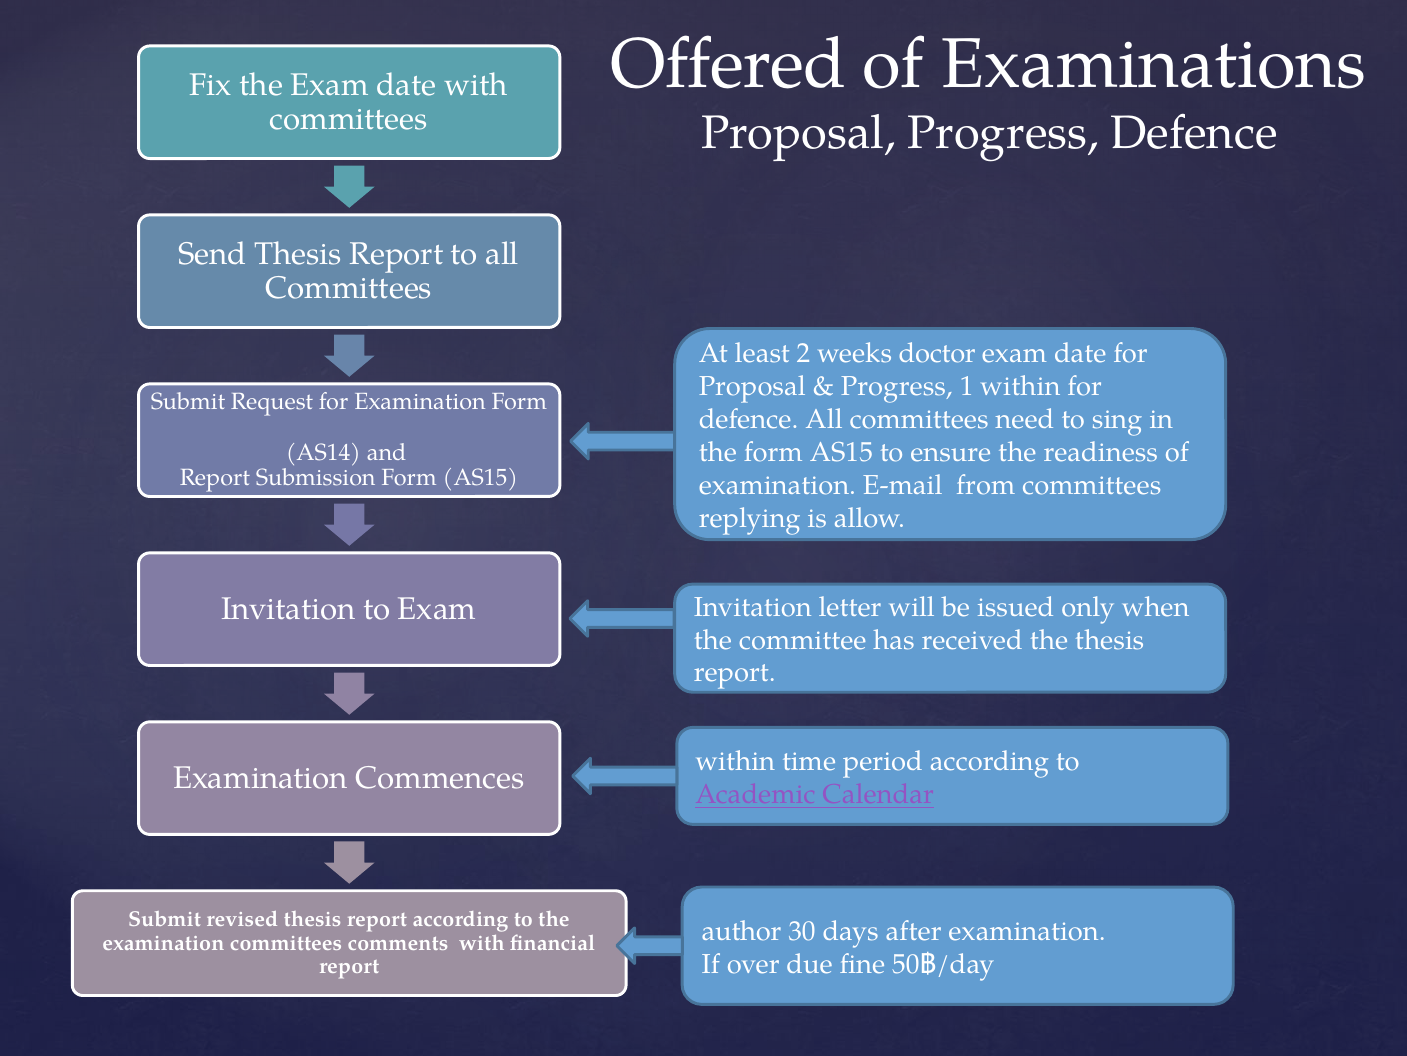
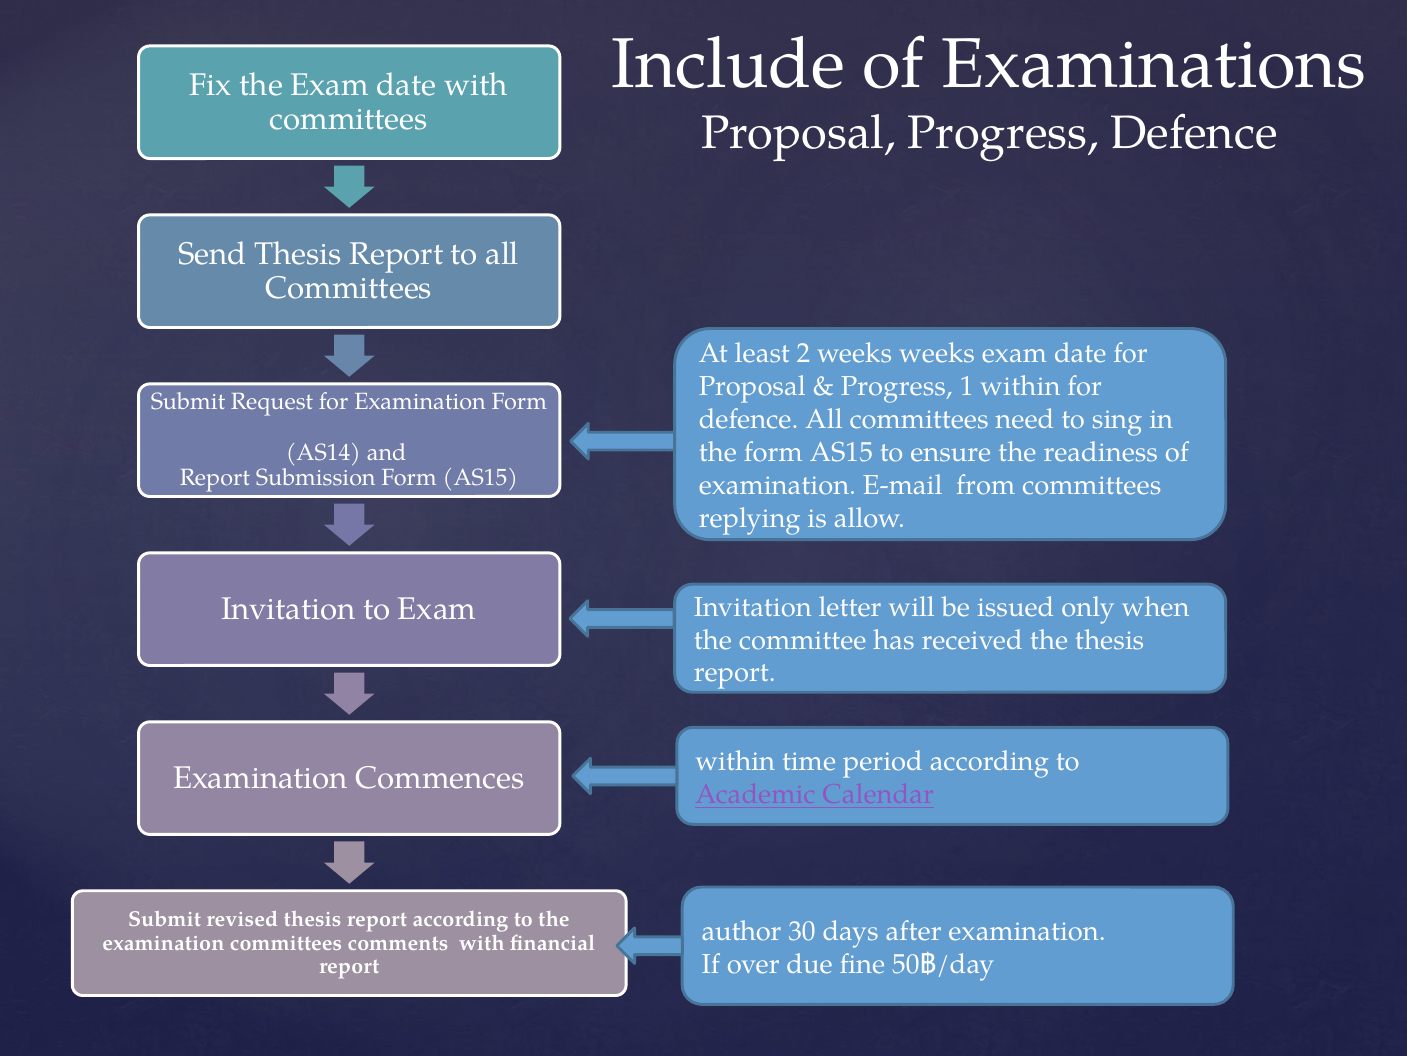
Offered: Offered -> Include (728, 64)
weeks doctor: doctor -> weeks (937, 354)
